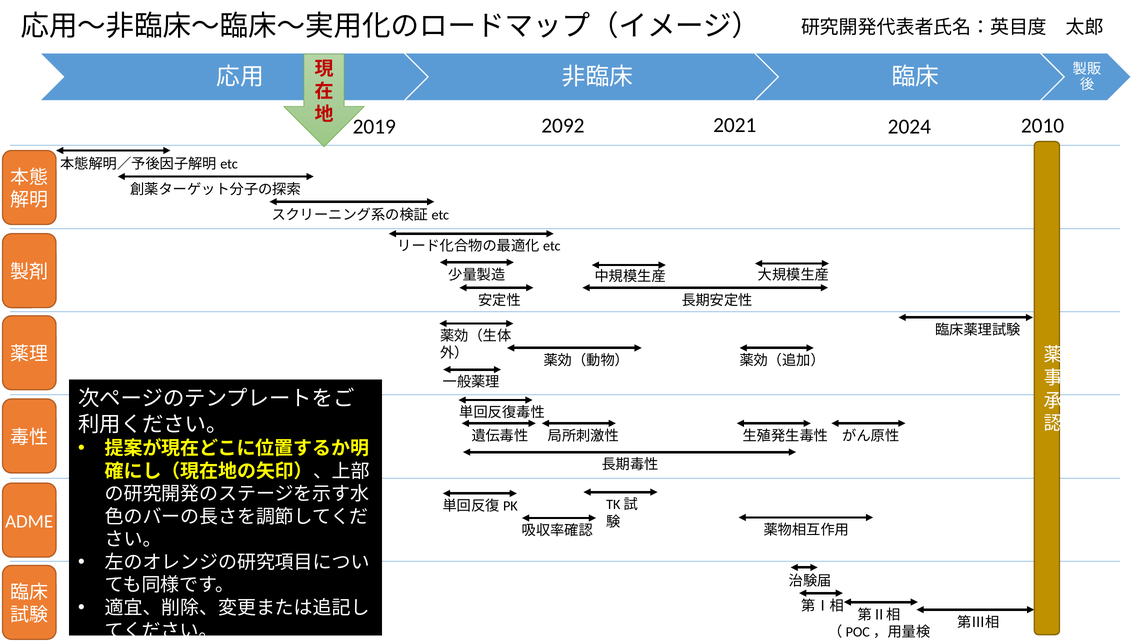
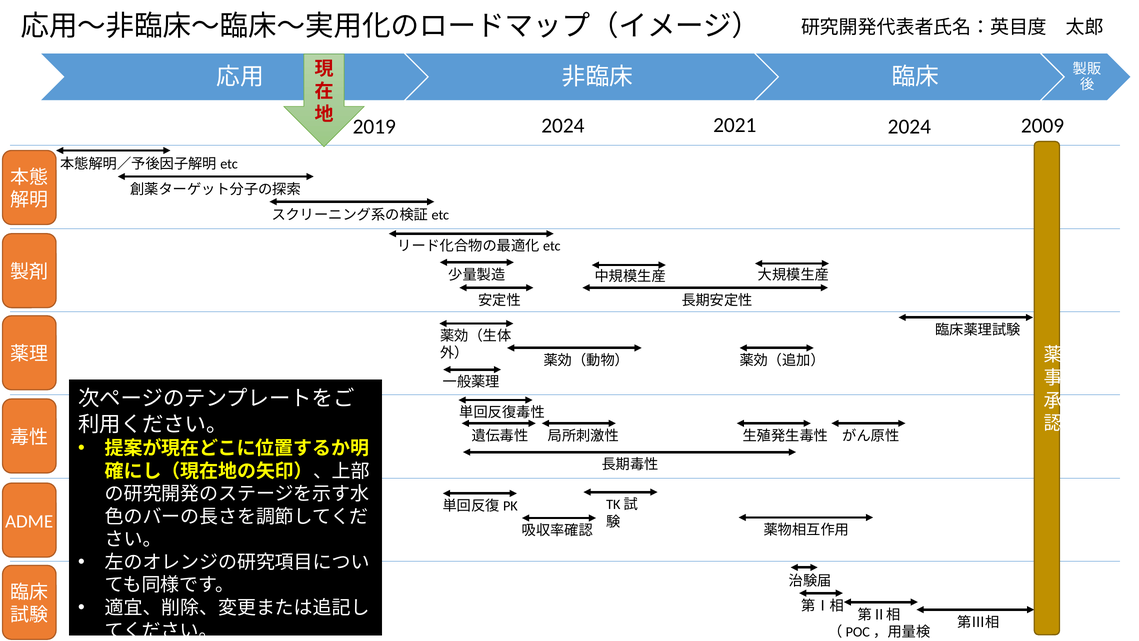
2019 2092: 2092 -> 2024 (563, 125)
2010: 2010 -> 2009 (1043, 125)
